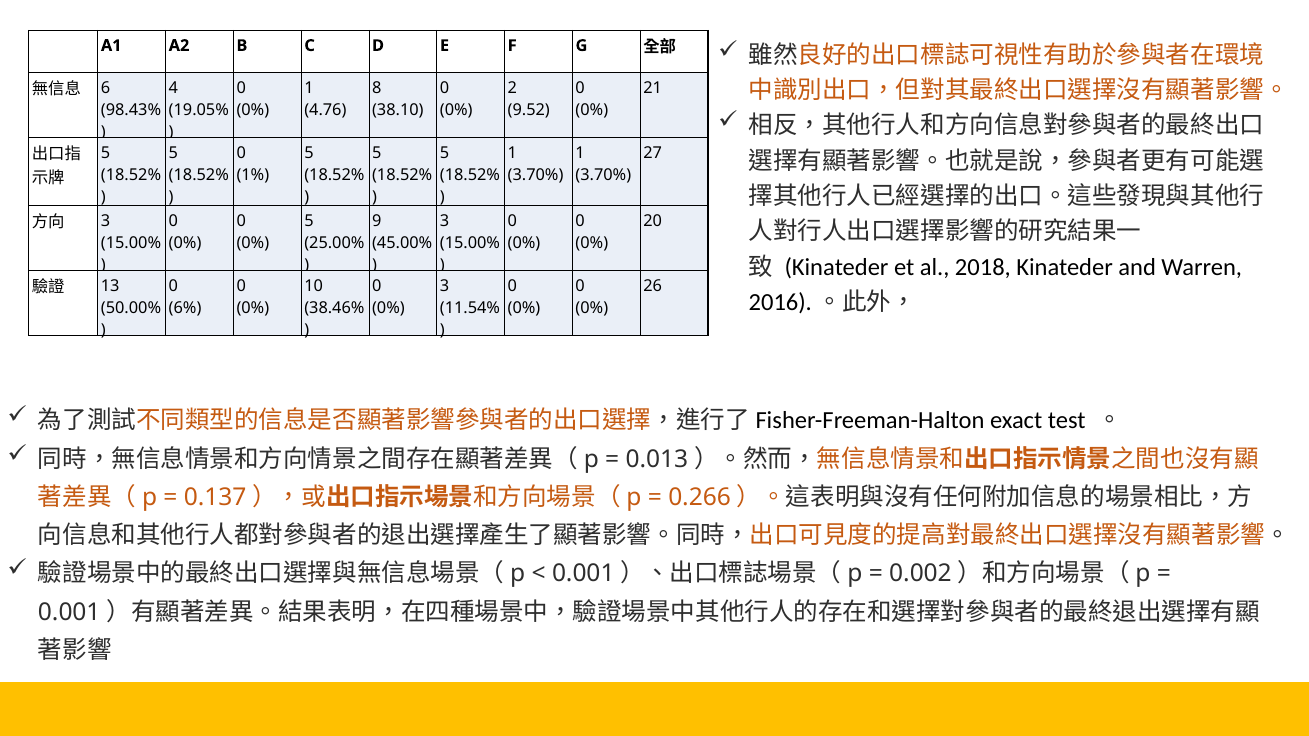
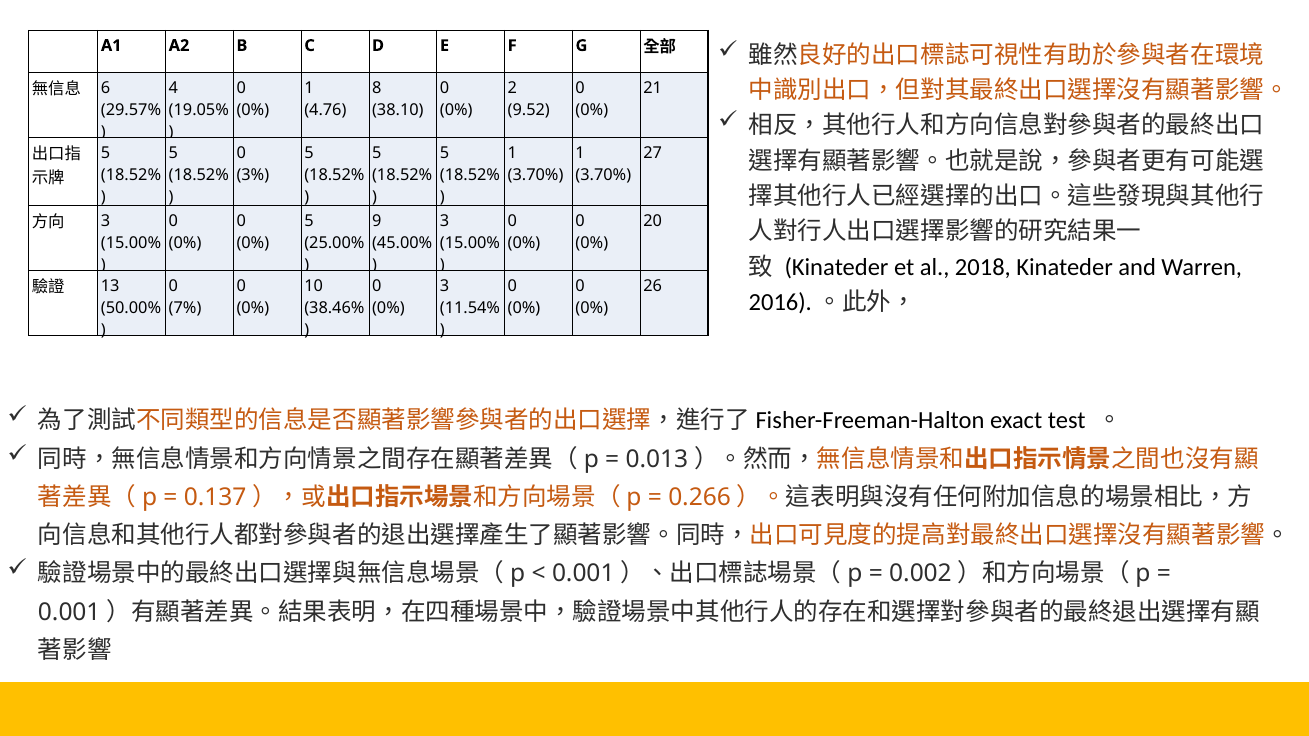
98.43%: 98.43% -> 29.57% (131, 110)
1%: 1% -> 3% (253, 175)
6%: 6% -> 7% (185, 308)
